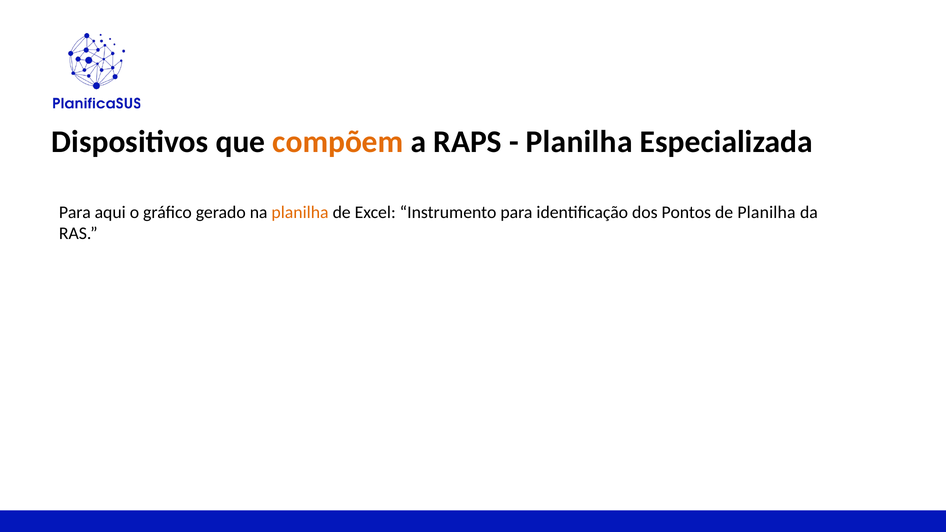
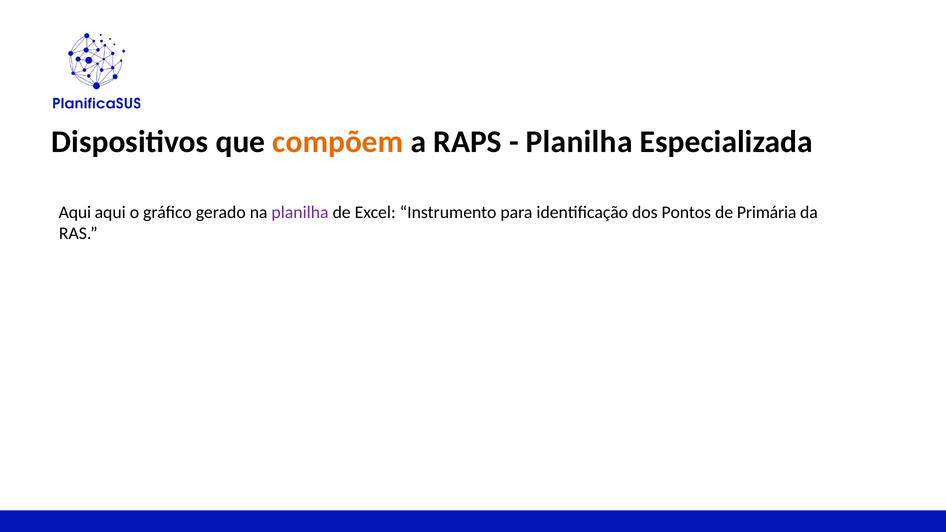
Para: Para -> Aqui (75, 212)
planilha colour: orange -> purple (300, 212)
de Planilha: Planilha -> Primária (767, 212)
